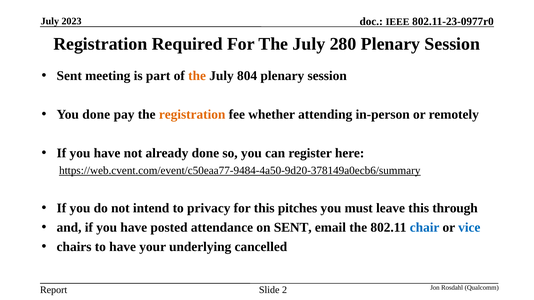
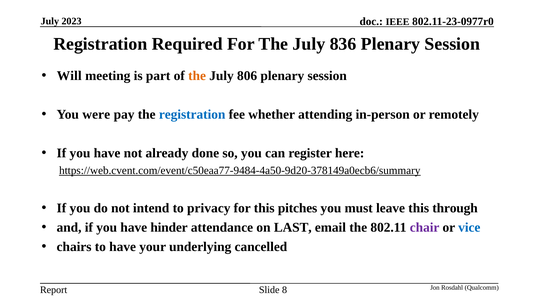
280: 280 -> 836 (343, 44)
Sent: Sent -> Will (69, 76)
804: 804 -> 806 (247, 76)
You done: done -> were (96, 115)
registration colour: orange -> blue (192, 115)
posted: posted -> hinder (169, 228)
on SENT: SENT -> LAST (293, 228)
chair colour: blue -> purple (425, 228)
2: 2 -> 8 (285, 290)
